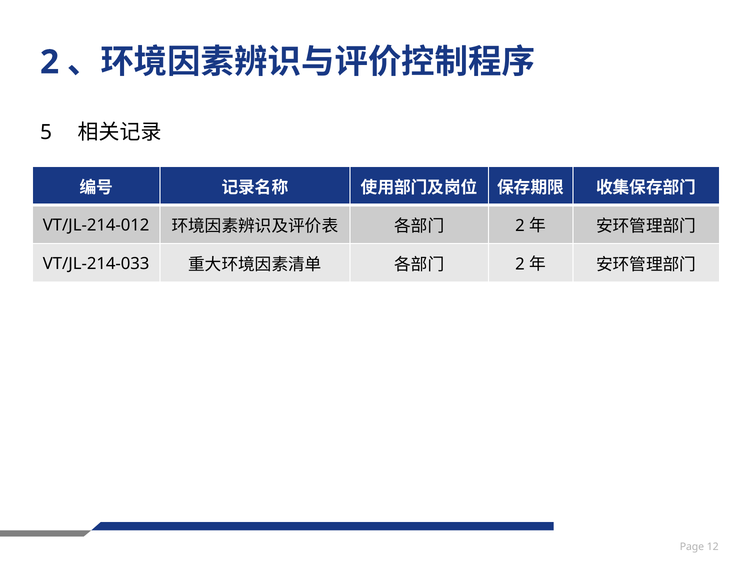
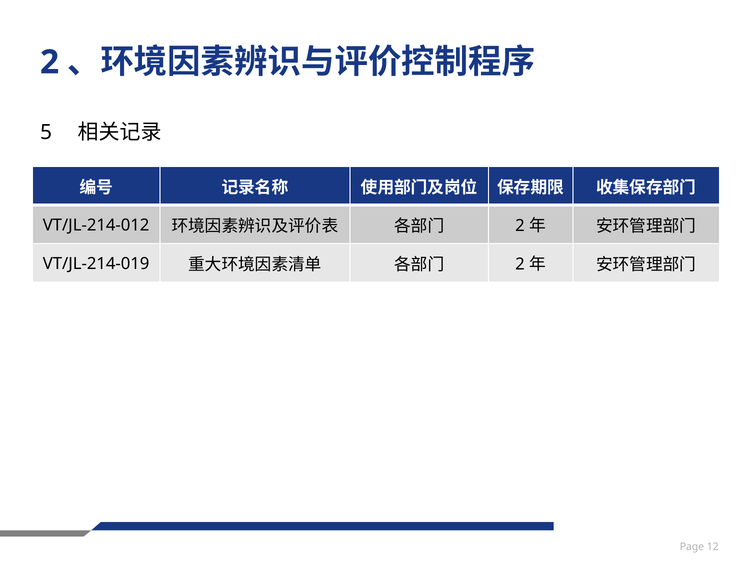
VT/JL-214-033: VT/JL-214-033 -> VT/JL-214-019 (96, 264)
